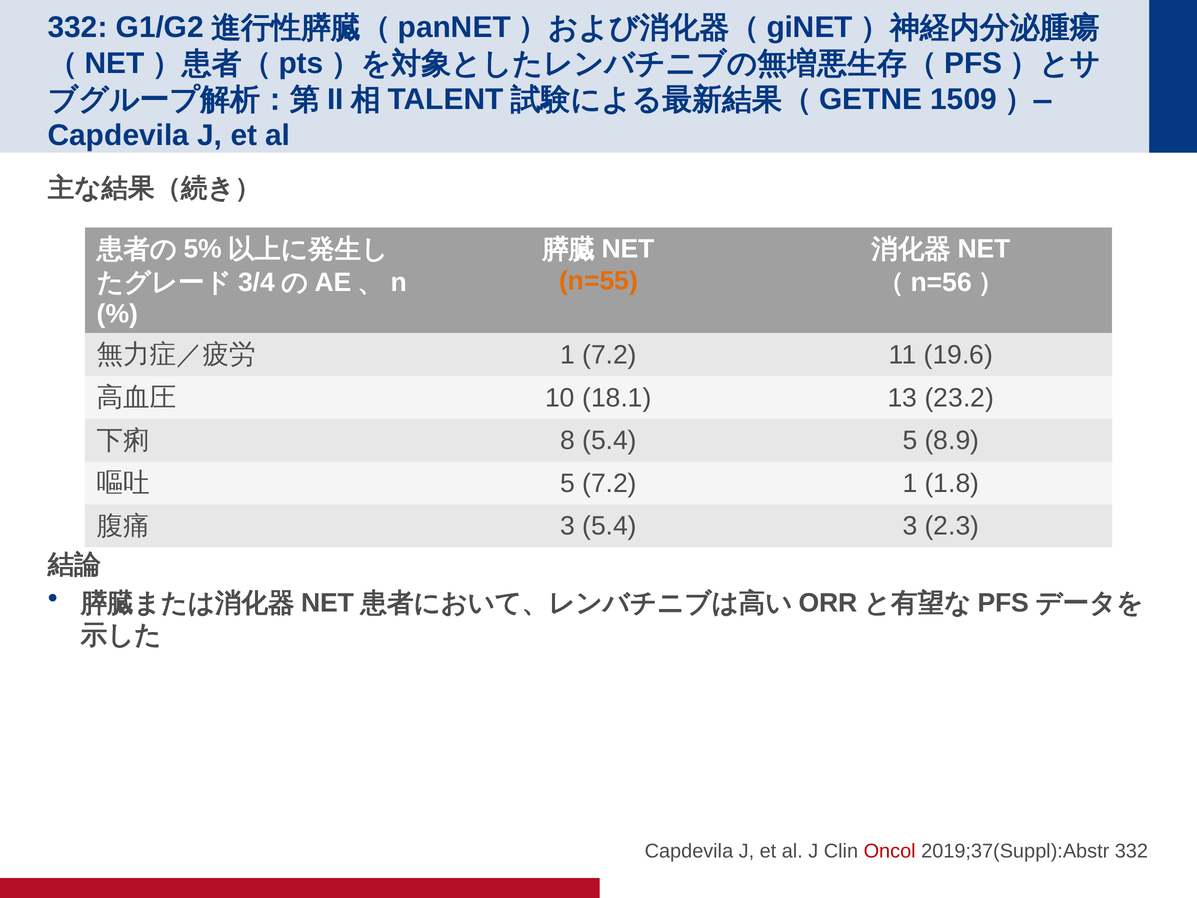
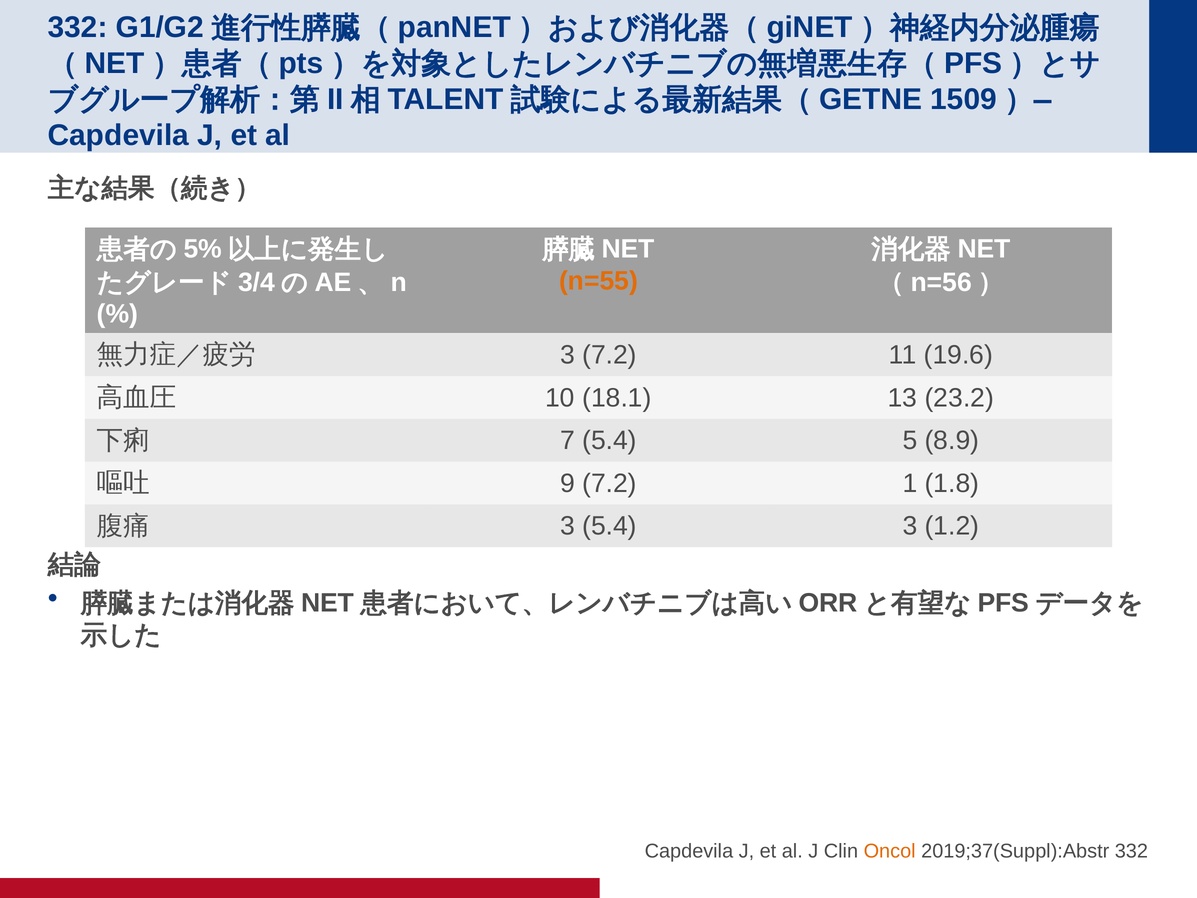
1: 1 -> 3 (568, 355)
8: 8 -> 7 (568, 440)
5: 5 -> 9 (568, 483)
2.3: 2.3 -> 1.2 (952, 526)
Oncol colour: red -> orange (890, 851)
